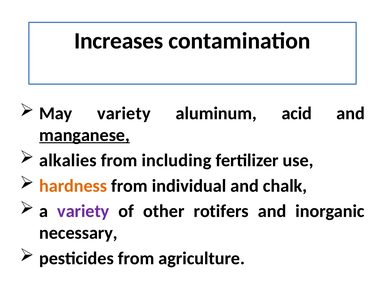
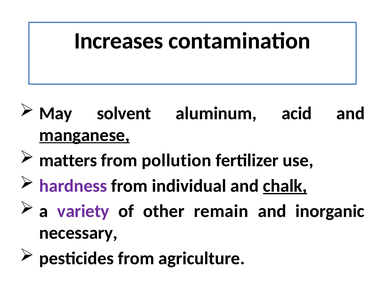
May variety: variety -> solvent (124, 114)
alkalies: alkalies -> matters (68, 161)
including: including -> pollution (176, 161)
hardness colour: orange -> purple (73, 186)
chalk underline: none -> present (285, 186)
rotifers: rotifers -> remain (221, 212)
